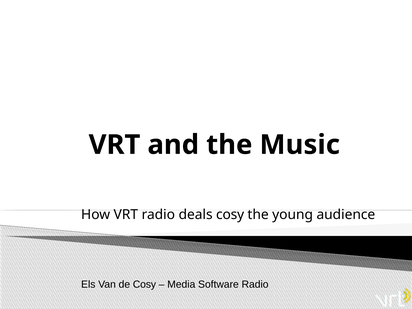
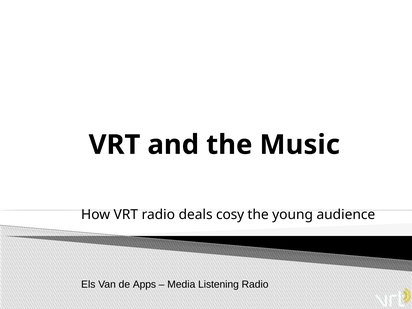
de Cosy: Cosy -> Apps (144, 285)
Software: Software -> Listening (219, 285)
